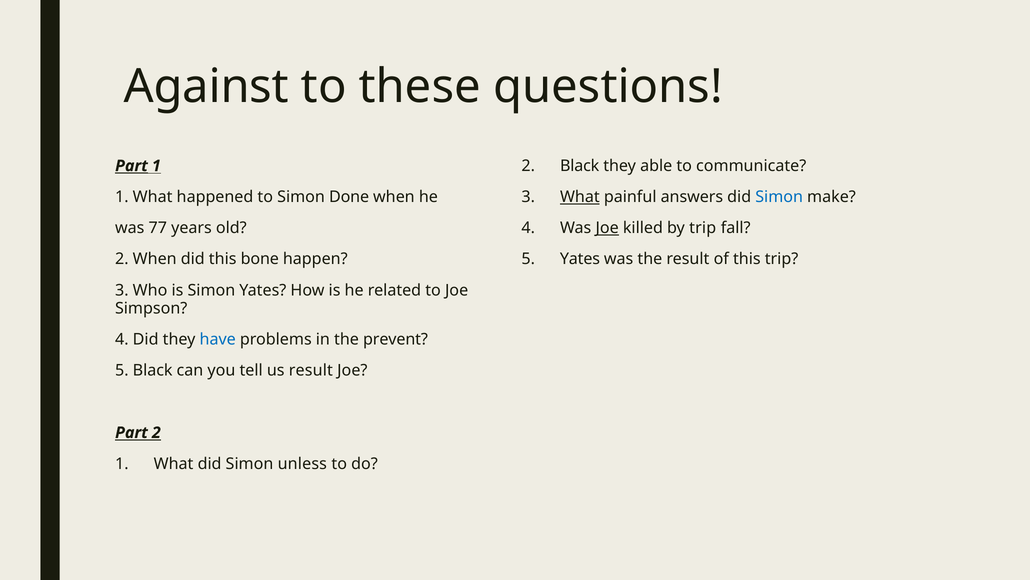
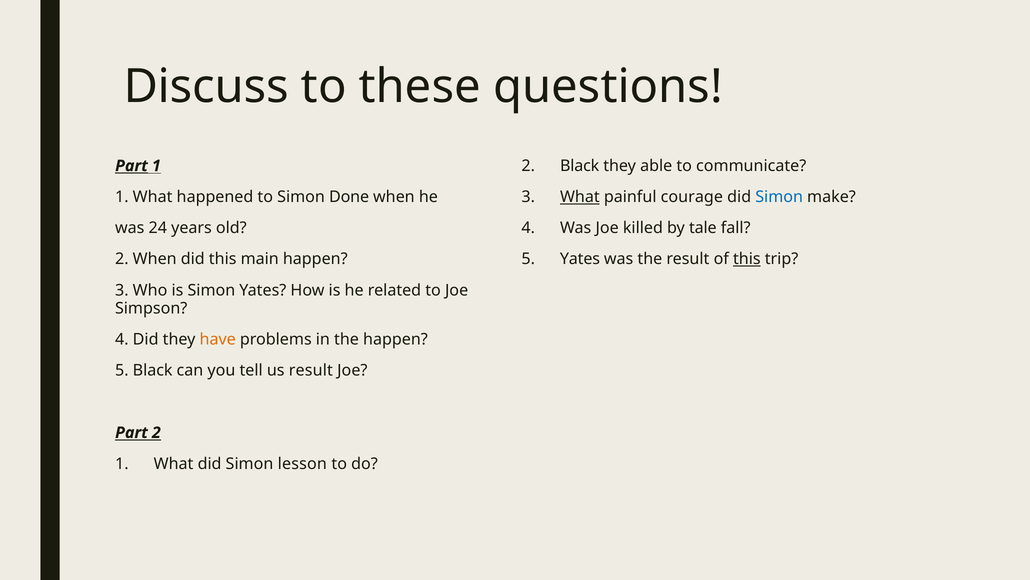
Against: Against -> Discuss (206, 87)
answers: answers -> courage (692, 197)
77: 77 -> 24 (158, 228)
Joe underline: present -> none (607, 228)
by trip: trip -> tale (703, 228)
bone: bone -> main (260, 259)
this underline: none -> present (747, 259)
have colour: blue -> orange (218, 339)
the prevent: prevent -> happen (395, 339)
unless: unless -> lesson (302, 463)
